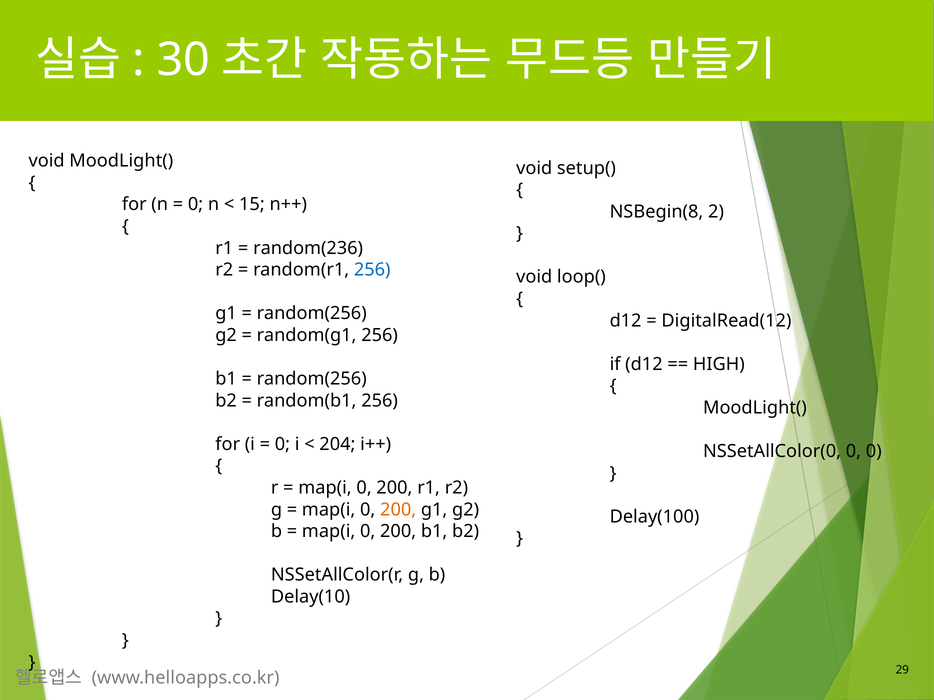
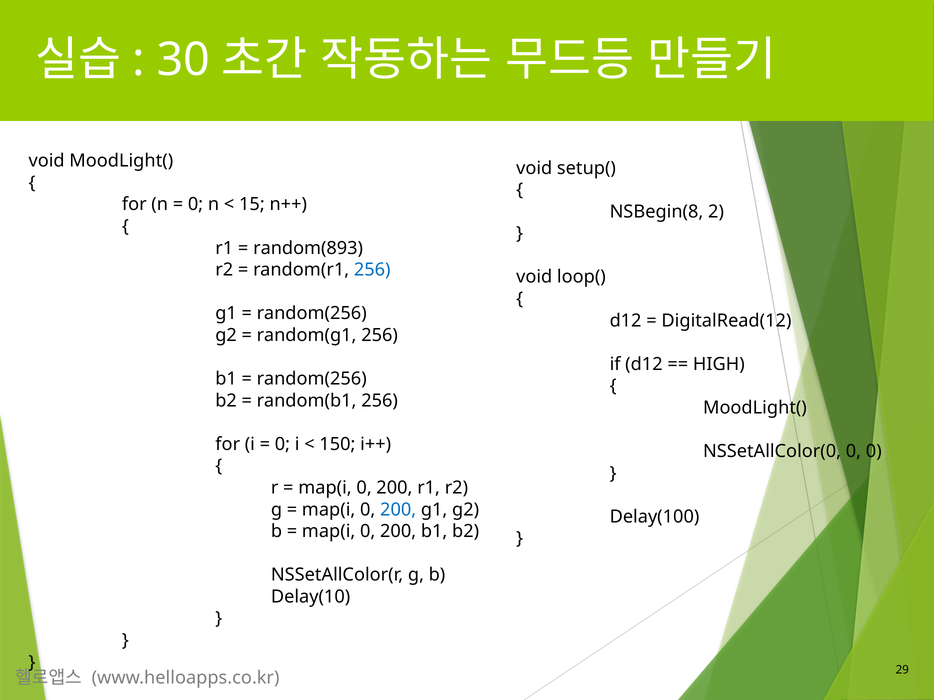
random(236: random(236 -> random(893 (308, 248)
204: 204 -> 150 (337, 444)
200 colour: orange -> blue (398, 510)
